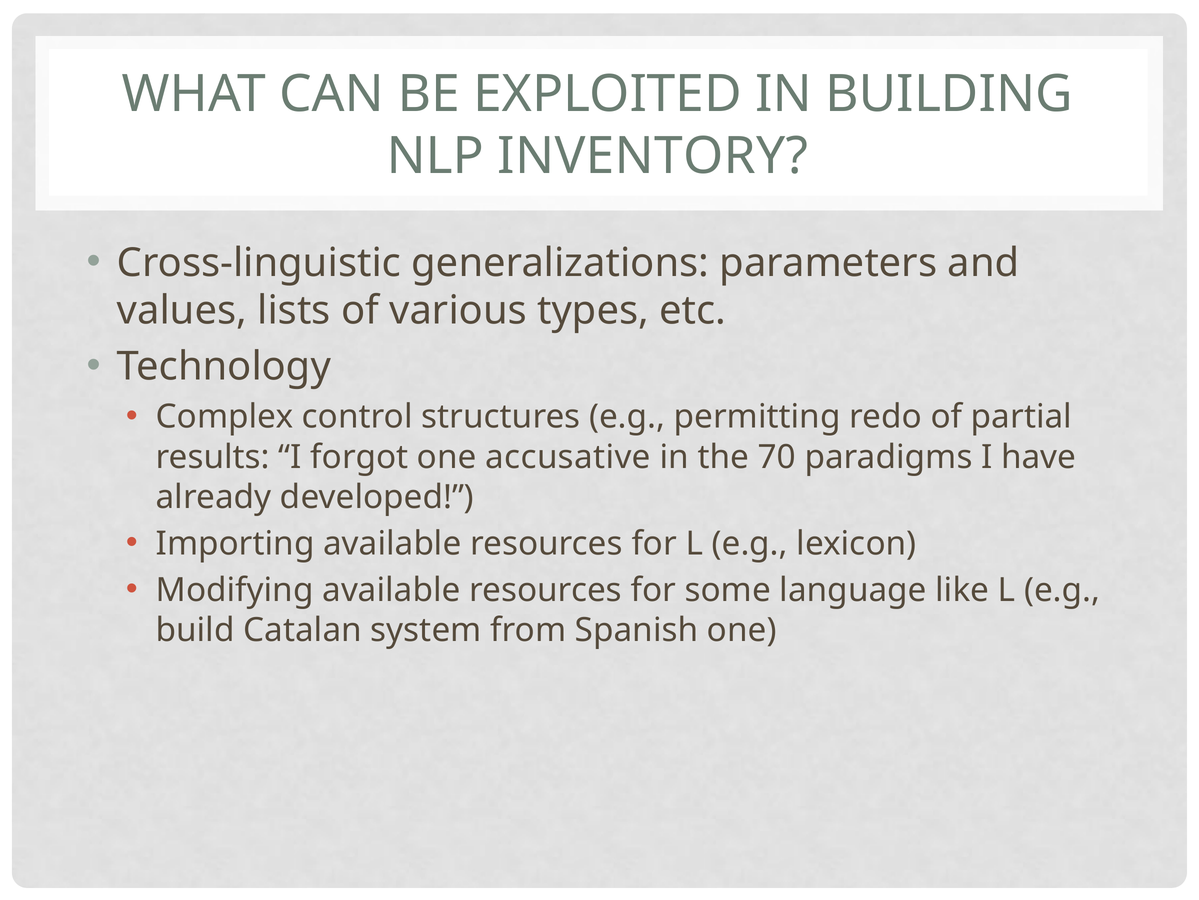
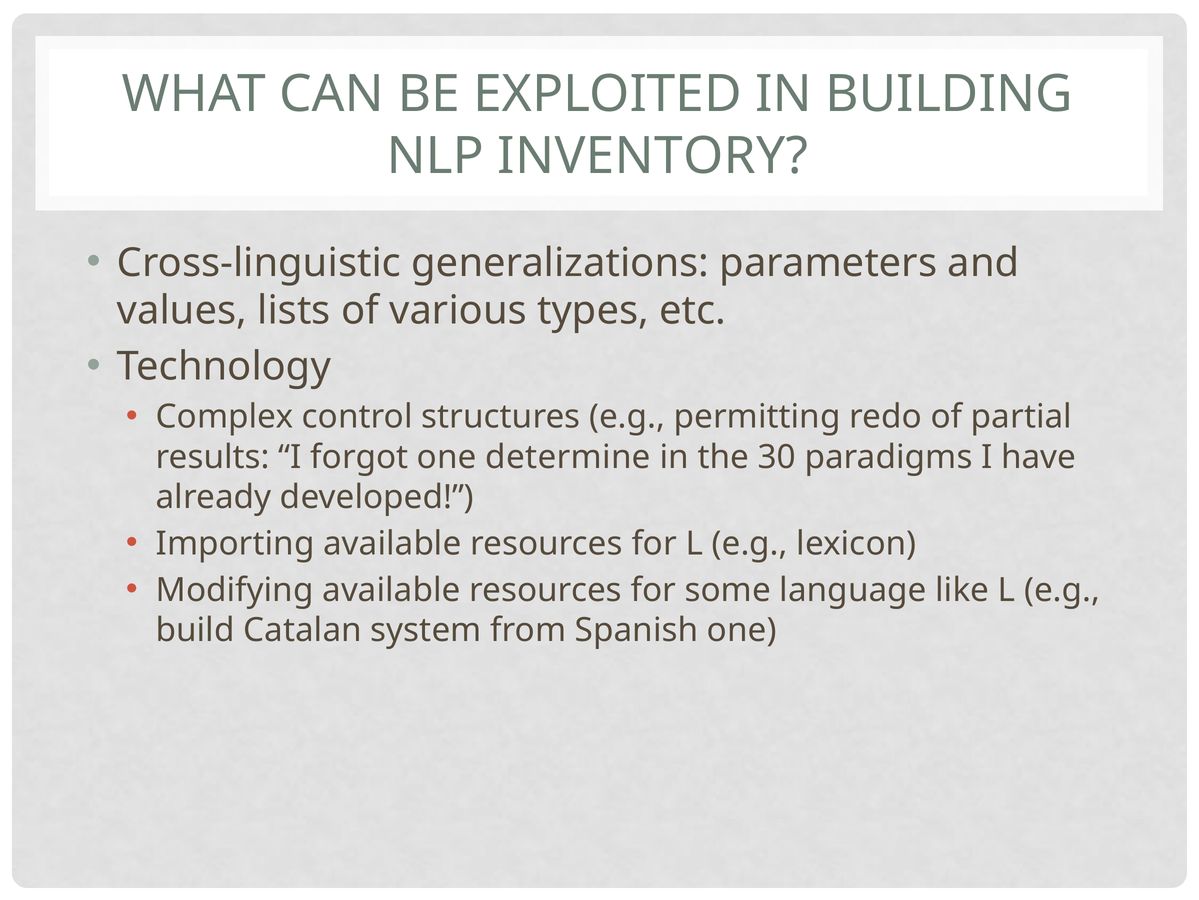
accusative: accusative -> determine (568, 457)
70: 70 -> 30 (777, 457)
